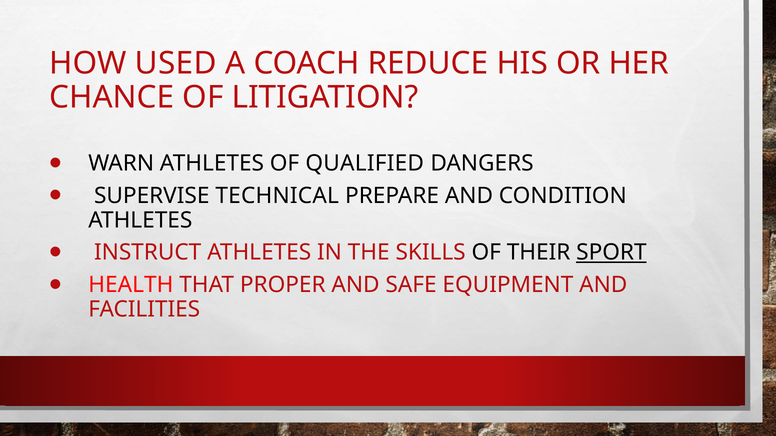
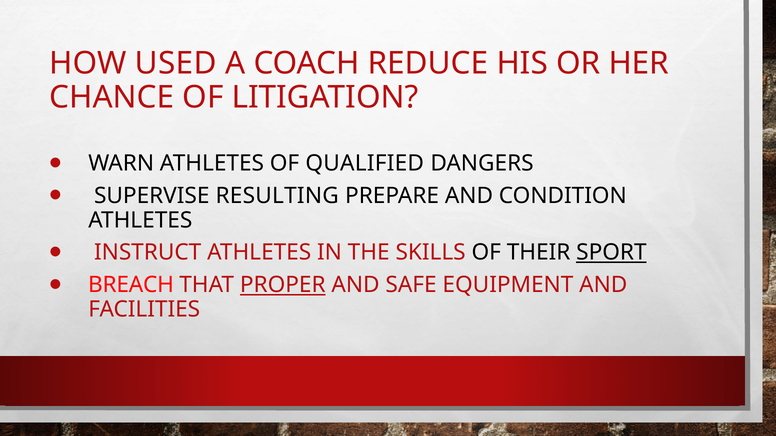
TECHNICAL: TECHNICAL -> RESULTING (277, 196)
HEALTH: HEALTH -> BREACH (131, 285)
PROPER underline: none -> present (283, 285)
